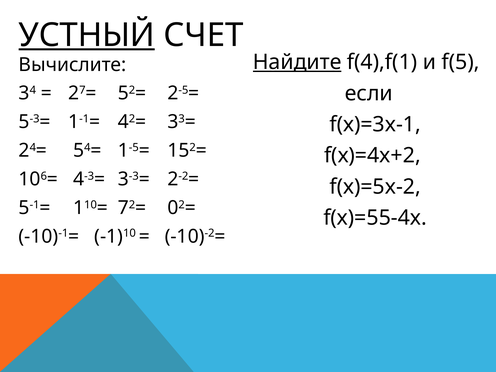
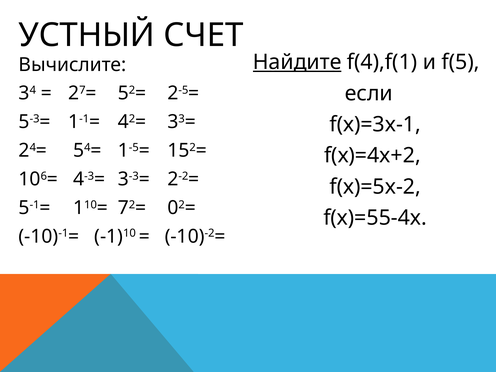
УСТНЫЙ underline: present -> none (87, 35)
